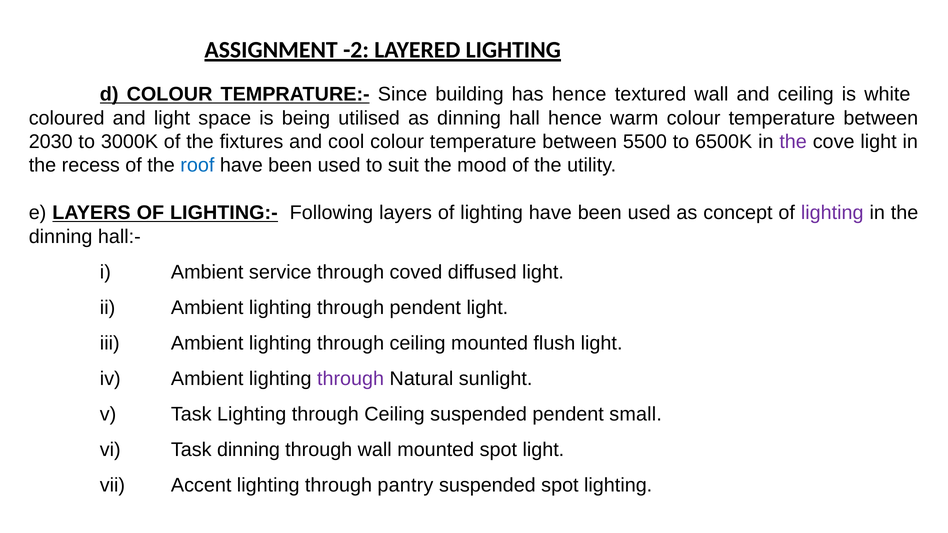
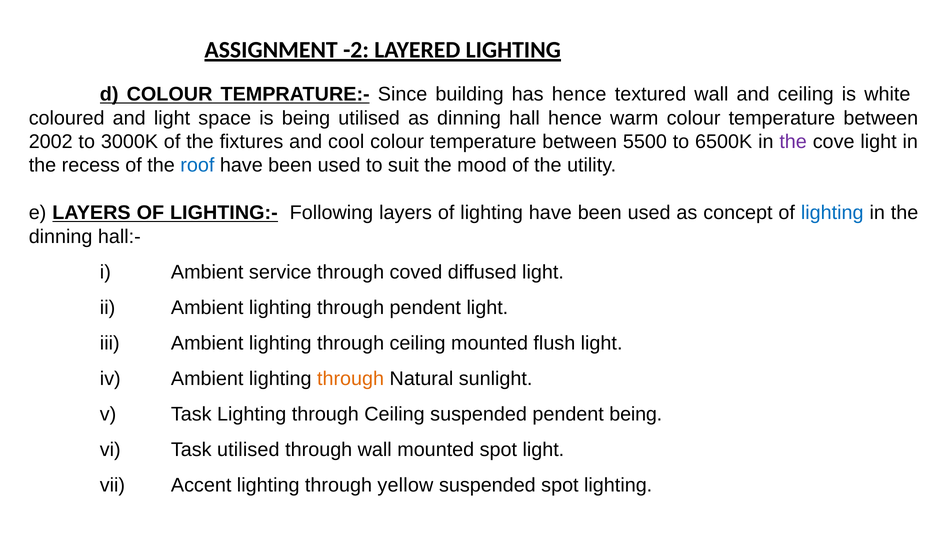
2030: 2030 -> 2002 (51, 142)
lighting colour: purple -> blue (832, 213)
through colour: purple -> orange (351, 379)
pendent small: small -> being (636, 414)
Task dinning: dinning -> utilised (248, 450)
pantry: pantry -> yellow (405, 486)
